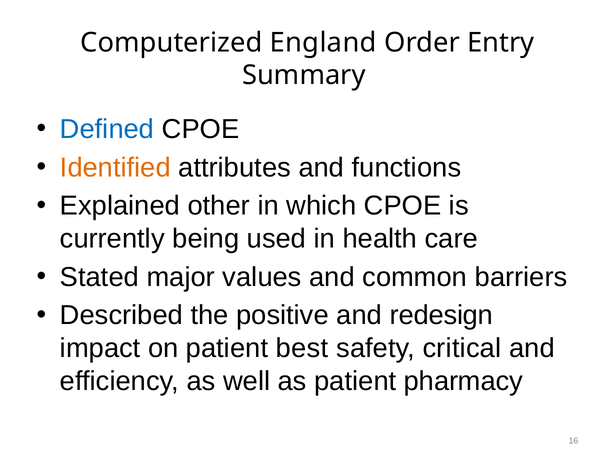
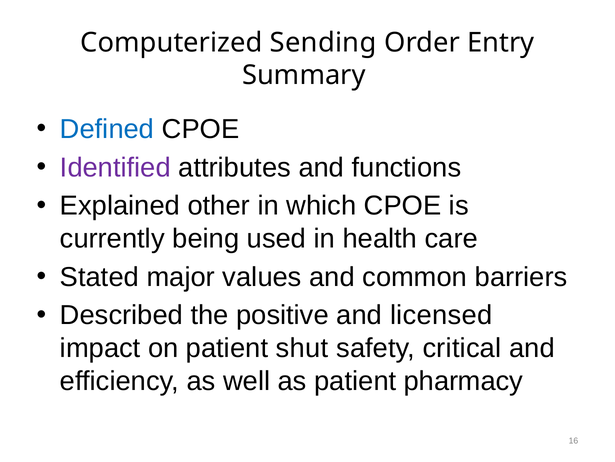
England: England -> Sending (323, 42)
Identified colour: orange -> purple (115, 167)
redesign: redesign -> licensed (441, 315)
best: best -> shut (302, 348)
